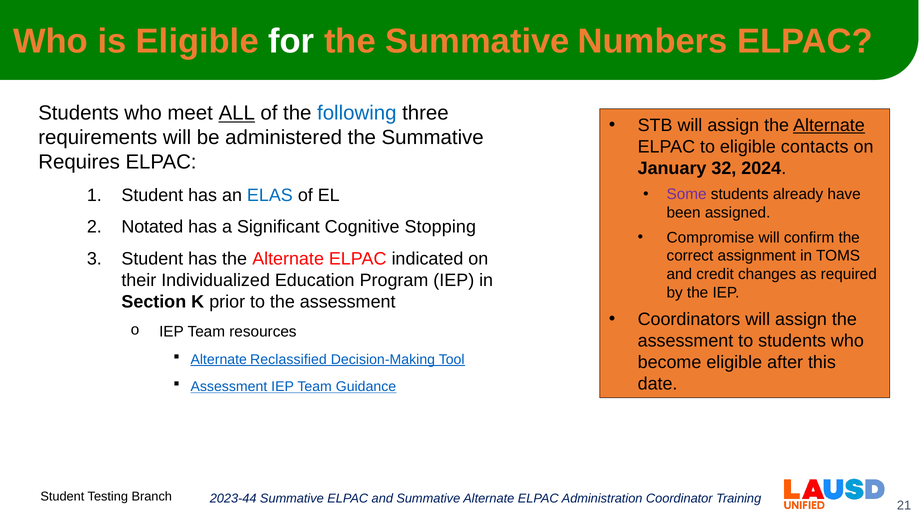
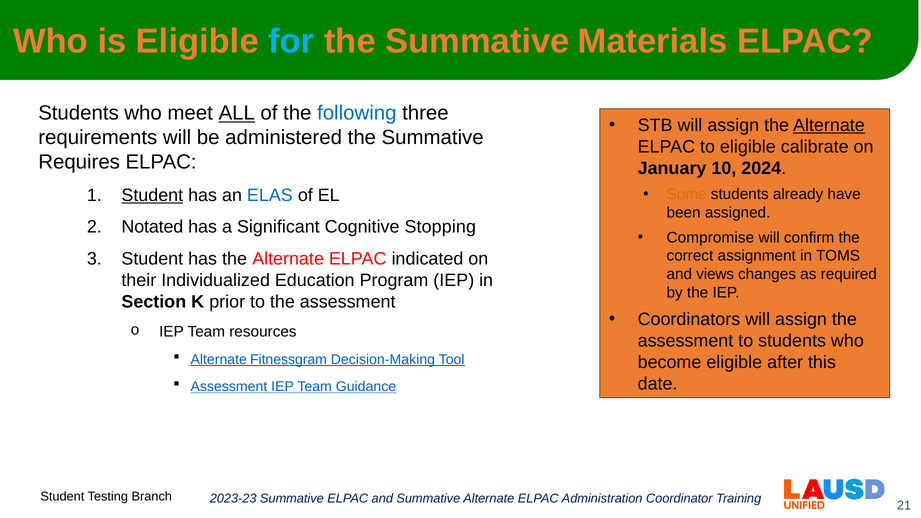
for colour: white -> light blue (291, 41)
Numbers: Numbers -> Materials (653, 41)
contacts: contacts -> calibrate (815, 147)
32: 32 -> 10 (724, 168)
Some colour: purple -> orange (687, 194)
Student underline: none -> present (152, 195)
credit: credit -> views (715, 274)
Reclassified: Reclassified -> Fitnessgram (288, 360)
2023-44: 2023-44 -> 2023-23 (233, 498)
